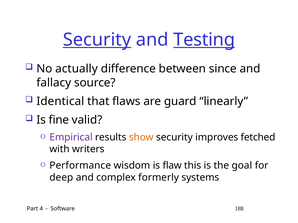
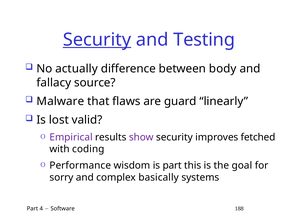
Testing underline: present -> none (204, 40)
since: since -> body (223, 69)
Identical: Identical -> Malware (60, 101)
fine: fine -> lost (59, 120)
show colour: orange -> purple (141, 137)
writers: writers -> coding (88, 149)
is flaw: flaw -> part (172, 166)
deep: deep -> sorry (61, 178)
formerly: formerly -> basically (159, 178)
